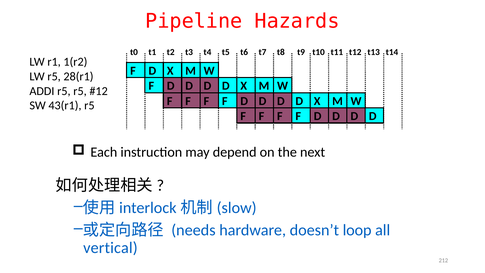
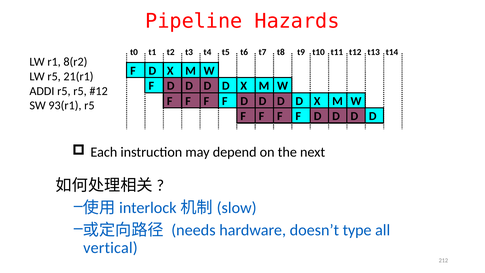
1(r2: 1(r2 -> 8(r2 (75, 62)
28(r1: 28(r1 -> 21(r1 (78, 76)
43(r1: 43(r1 -> 93(r1 (65, 106)
loop: loop -> type (357, 230)
